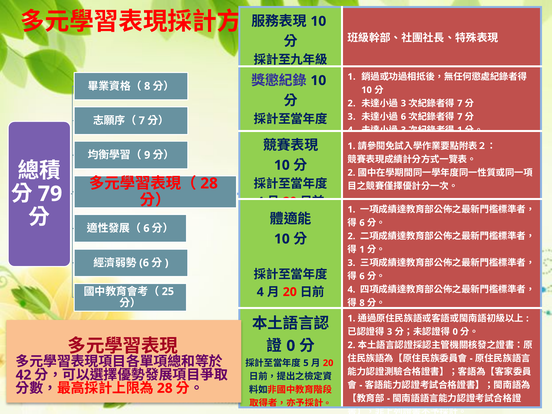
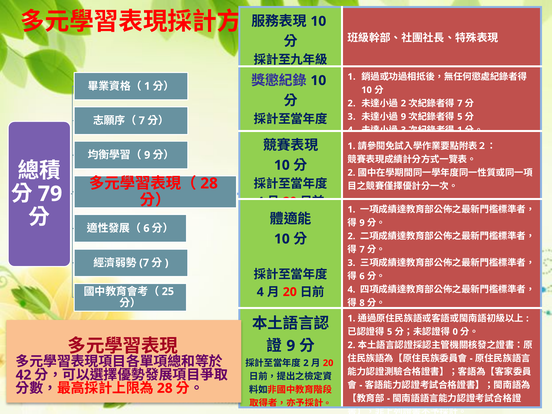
8: 8 -> 1 (147, 86)
3: 3 -> 2 (403, 103)
6: 6 -> 9 (403, 117)
7: 7 -> 5 (460, 117)
6: 6 -> 9 (362, 223)
1: 1 -> 7 (362, 249)
6: 6 -> 7 (144, 263)
3: 3 -> 5 (390, 332)
0: 0 -> 9 (291, 346)
5: 5 -> 2 (306, 363)
